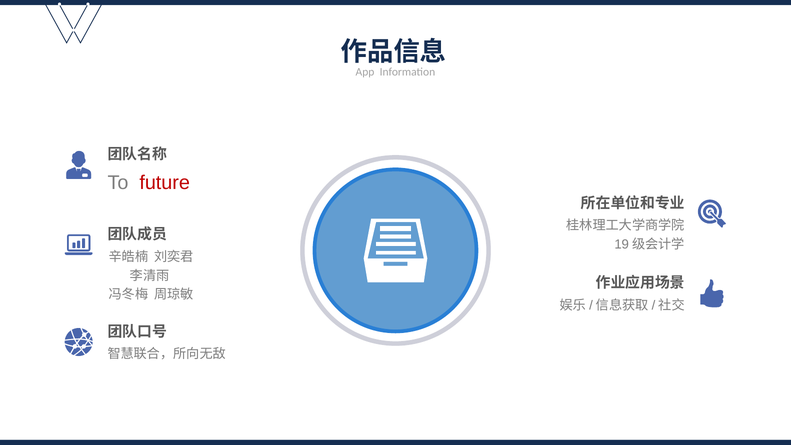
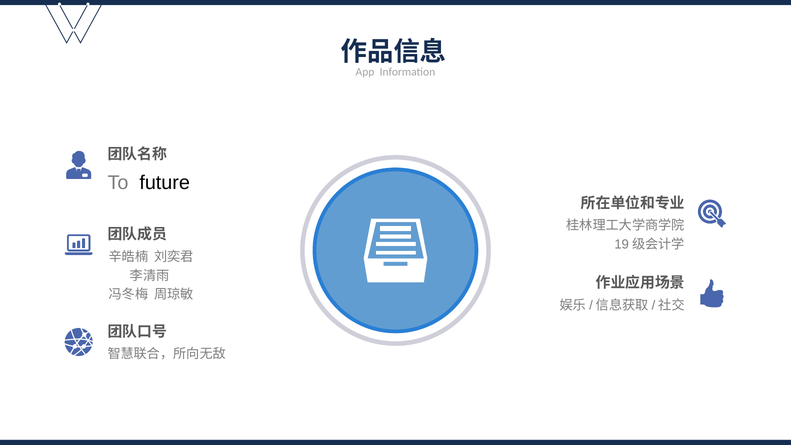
future colour: red -> black (165, 183)
